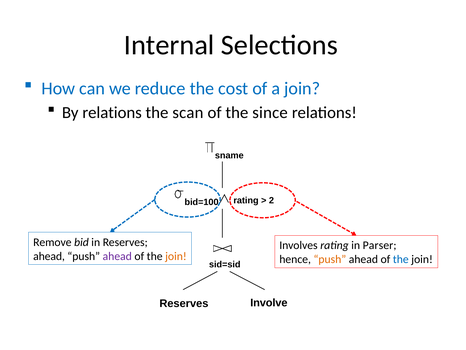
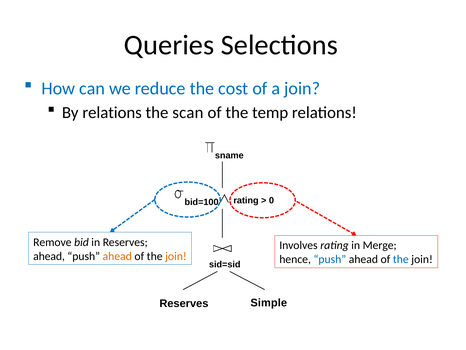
Internal: Internal -> Queries (169, 45)
since: since -> temp (270, 112)
2: 2 -> 0 (271, 200)
Parser: Parser -> Merge (380, 245)
ahead colour: purple -> orange (117, 256)
push colour: orange -> blue (330, 259)
Involve: Involve -> Simple (269, 302)
